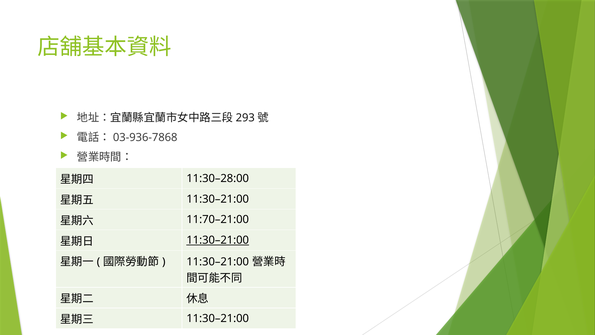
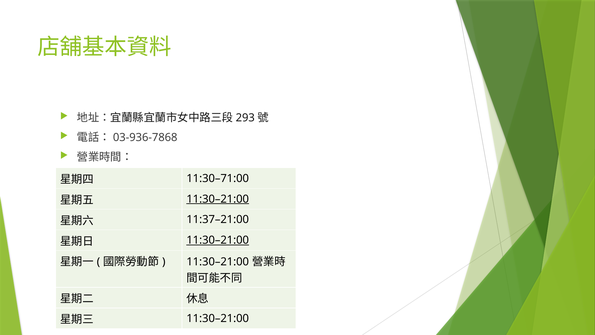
11:30–28:00: 11:30–28:00 -> 11:30–71:00 (218, 178)
11:30–21:00 underline: none -> present (218, 199)
11:70–21:00: 11:70–21:00 -> 11:37–21:00 (218, 219)
